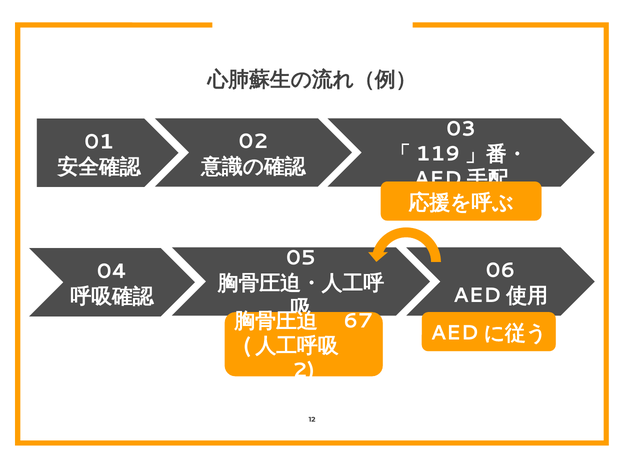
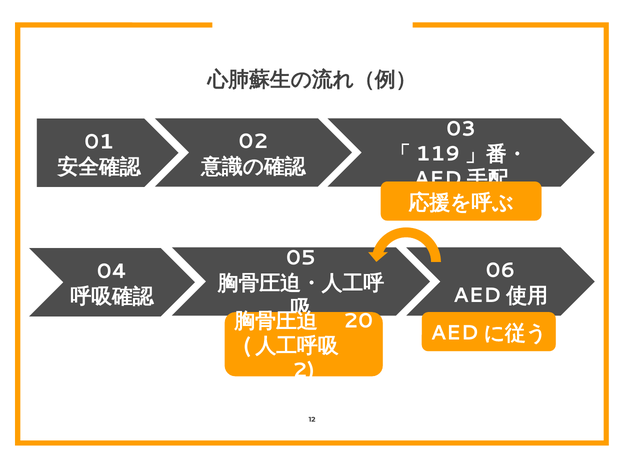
67: 67 -> 20 (358, 321)
